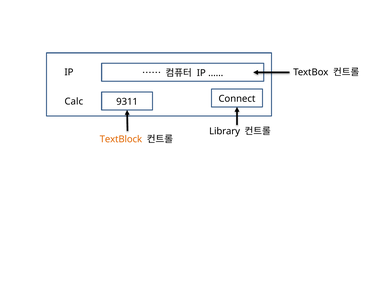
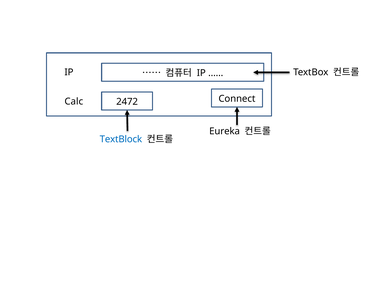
9311: 9311 -> 2472 (127, 102)
Library: Library -> Eureka (225, 131)
TextBlock colour: orange -> blue (121, 139)
